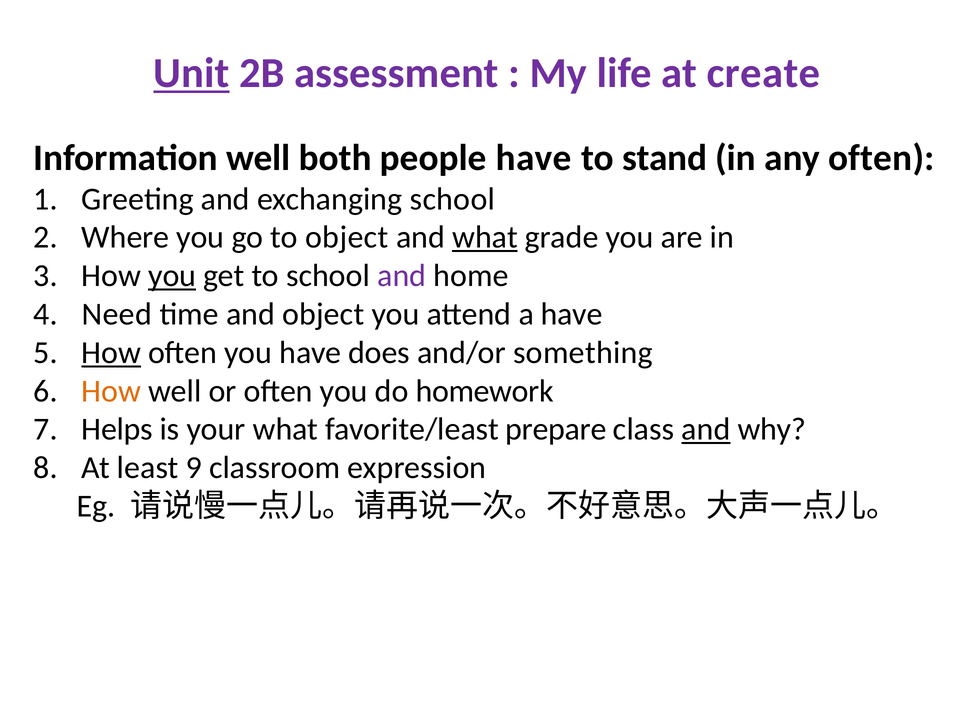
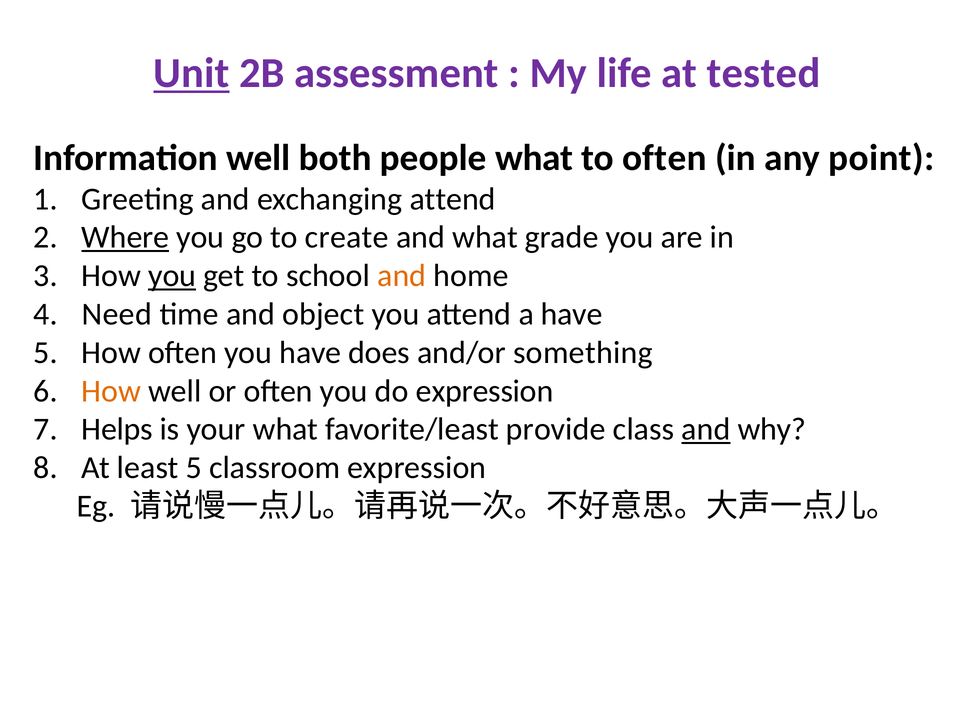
create: create -> tested (764, 73)
people have: have -> what (534, 158)
to stand: stand -> often (664, 158)
any often: often -> point (881, 158)
exchanging school: school -> attend (453, 199)
Where underline: none -> present (125, 237)
to object: object -> create (347, 237)
what underline: present -> none (485, 237)
and colour: purple -> orange (402, 276)
How underline: present -> none (111, 353)
do homework: homework -> expression (485, 391)
prepare: prepare -> provide (556, 429)
least 9: 9 -> 5 (194, 468)
